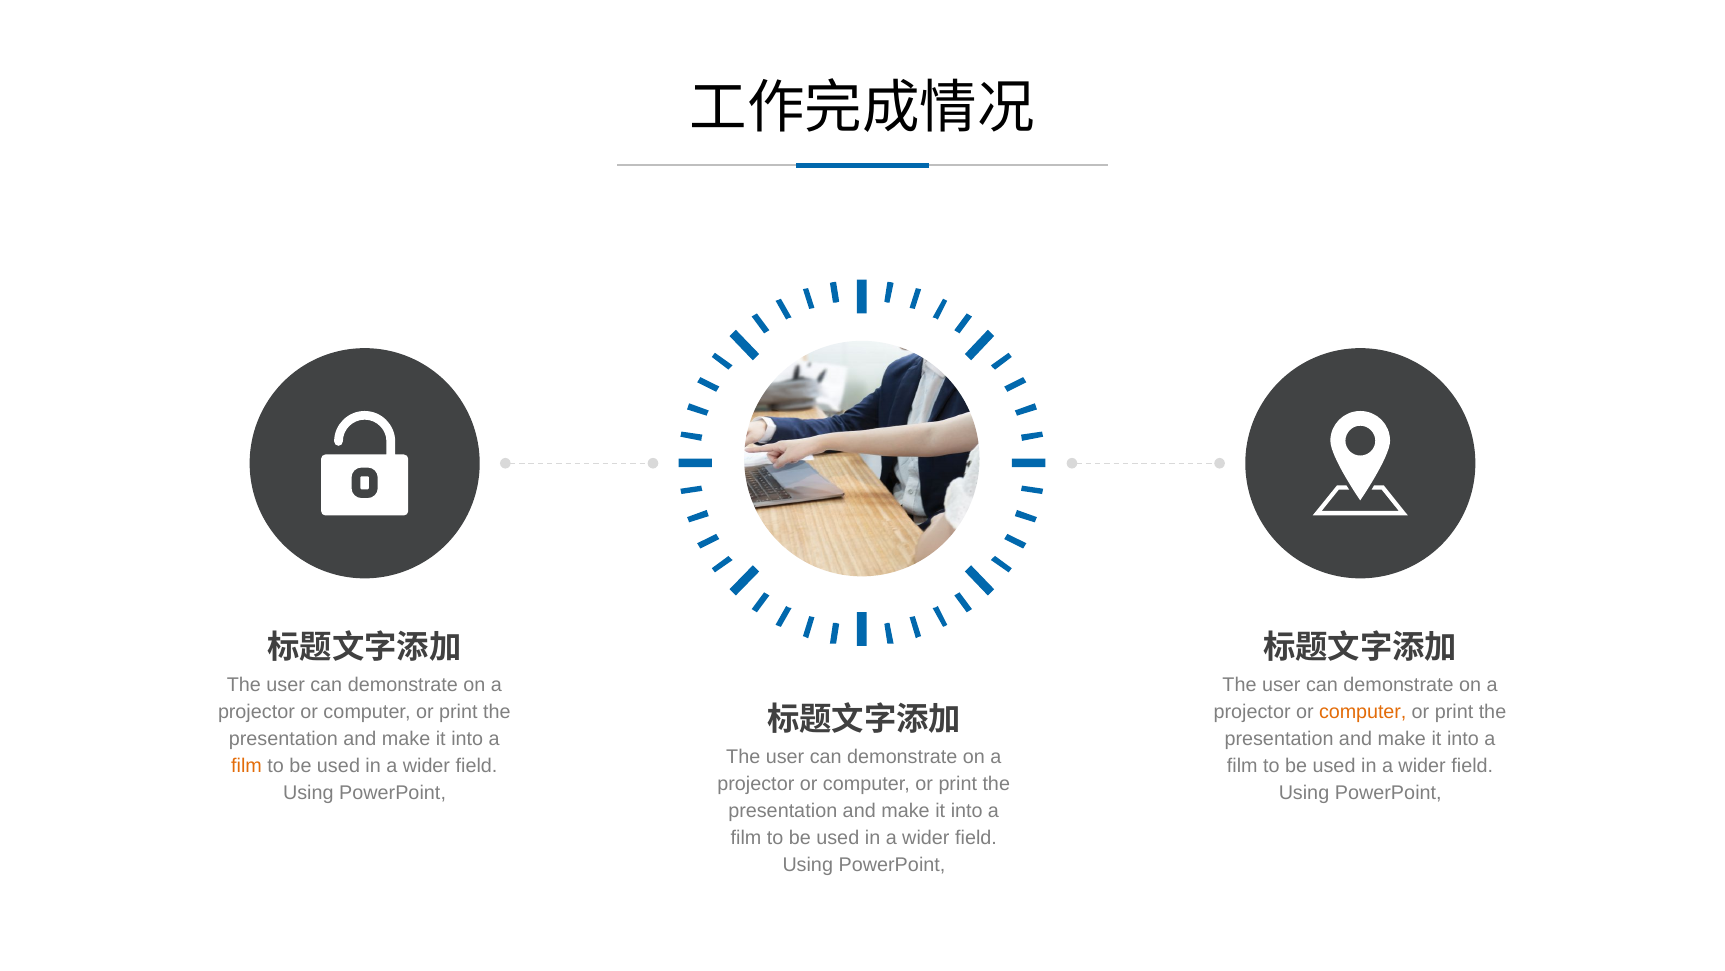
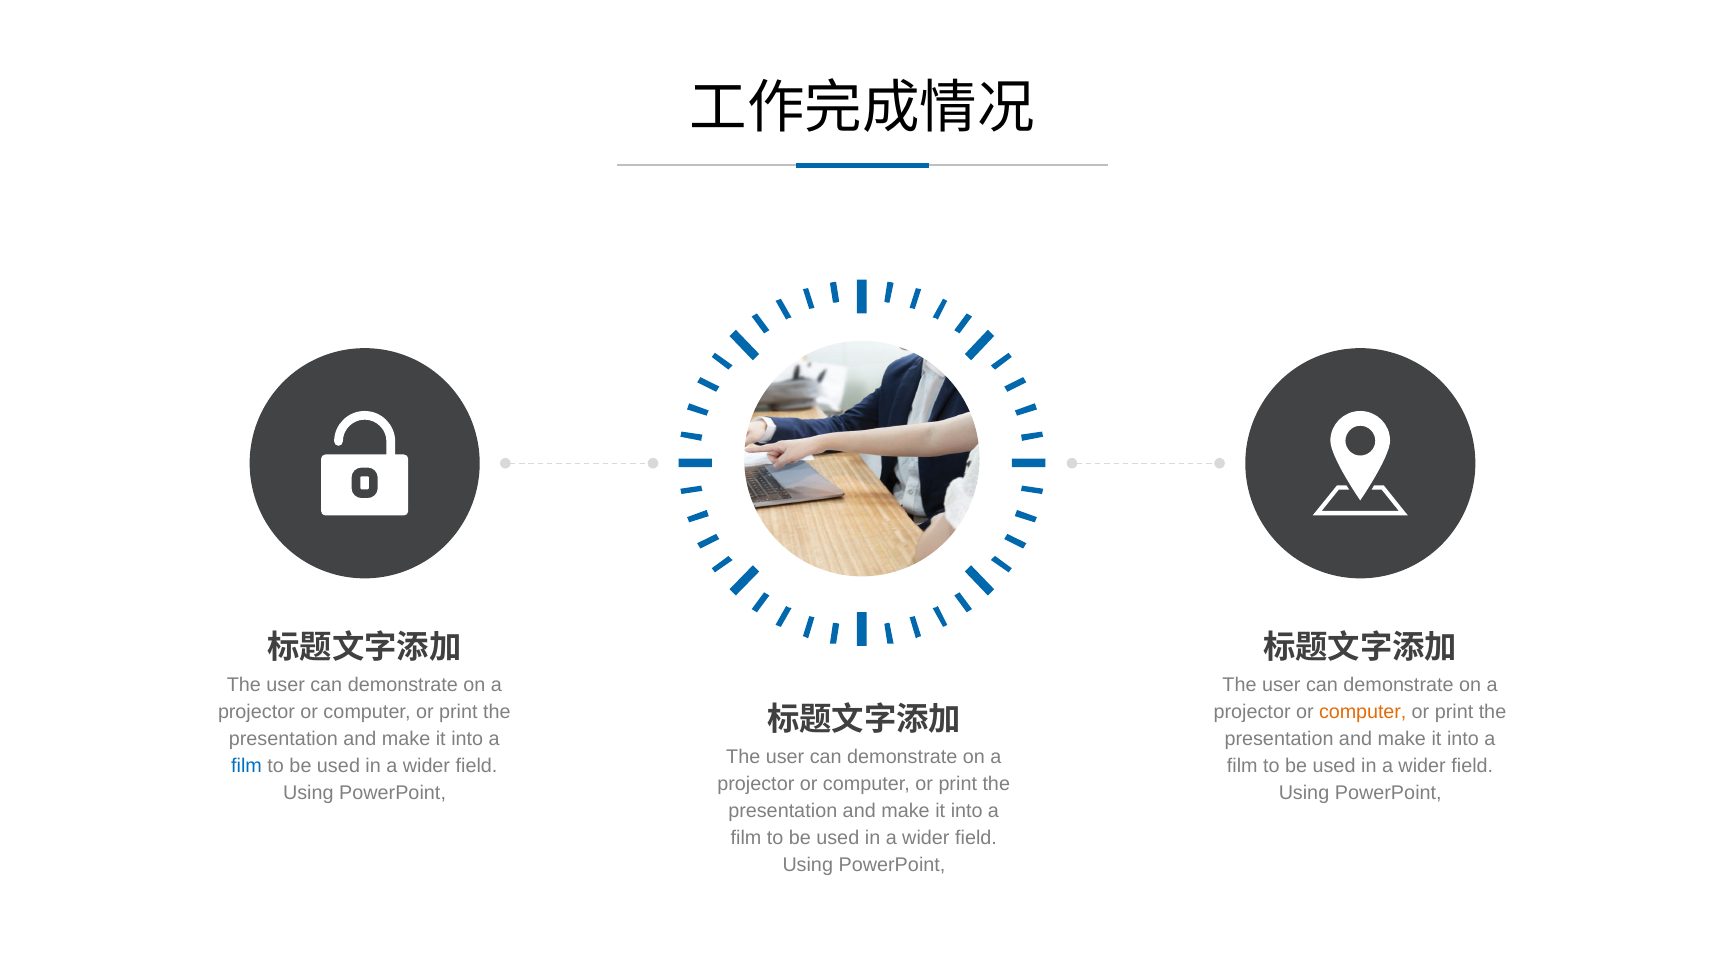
film colour: orange -> blue (247, 765)
